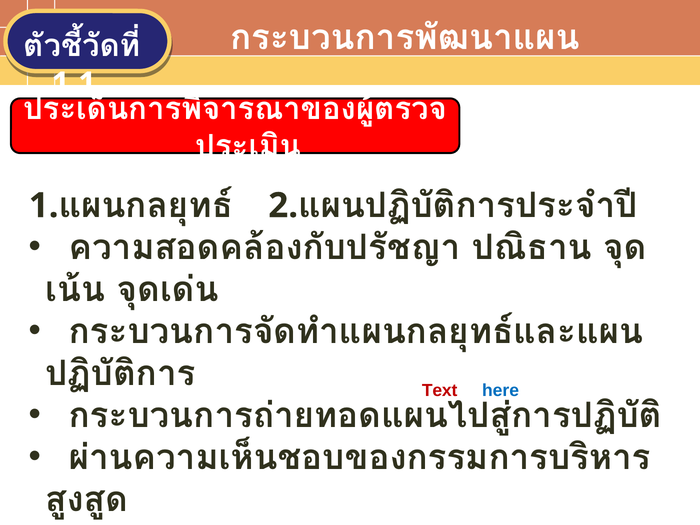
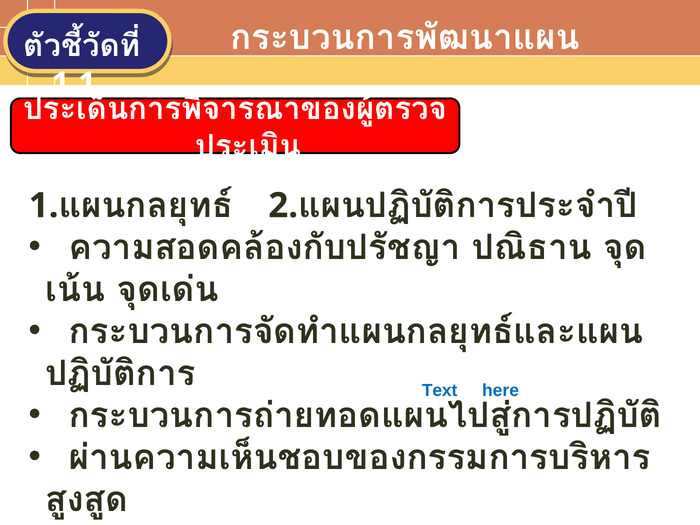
Text colour: red -> blue (440, 390)
